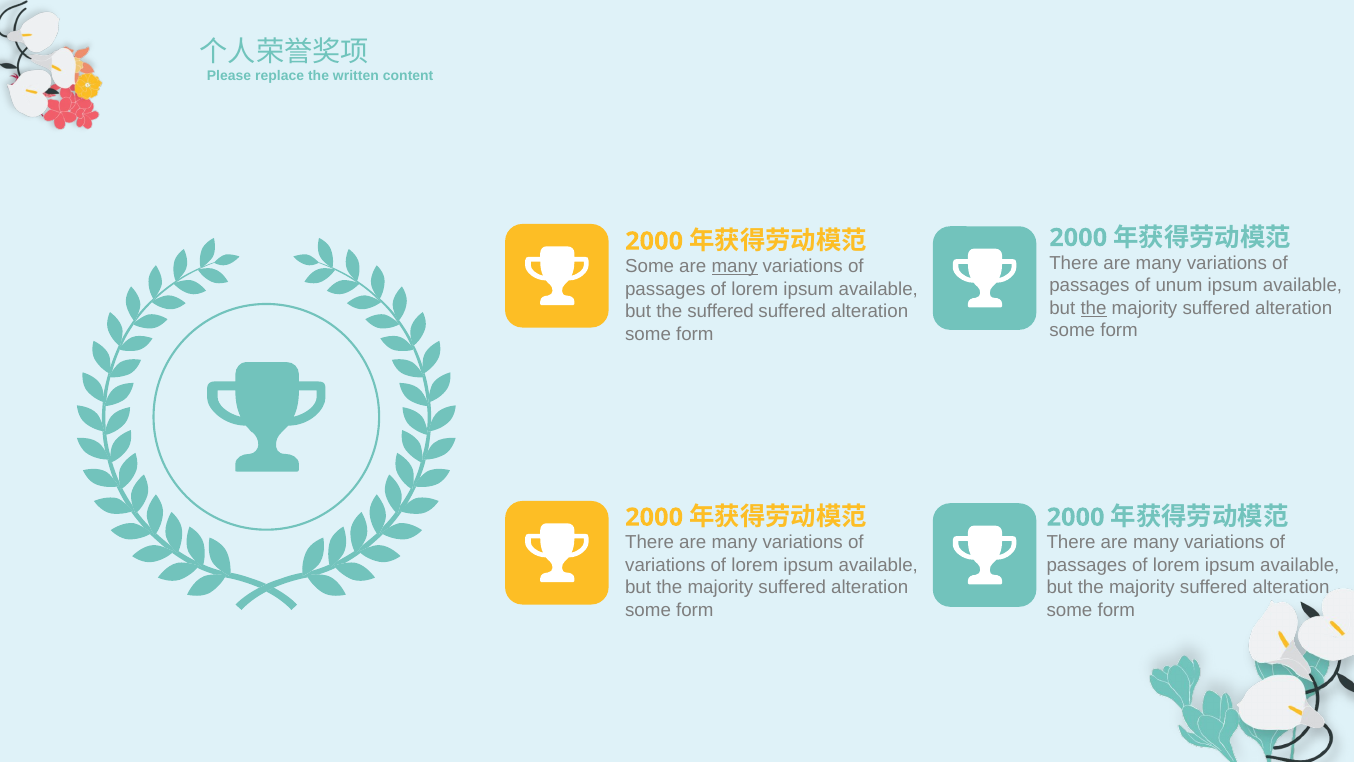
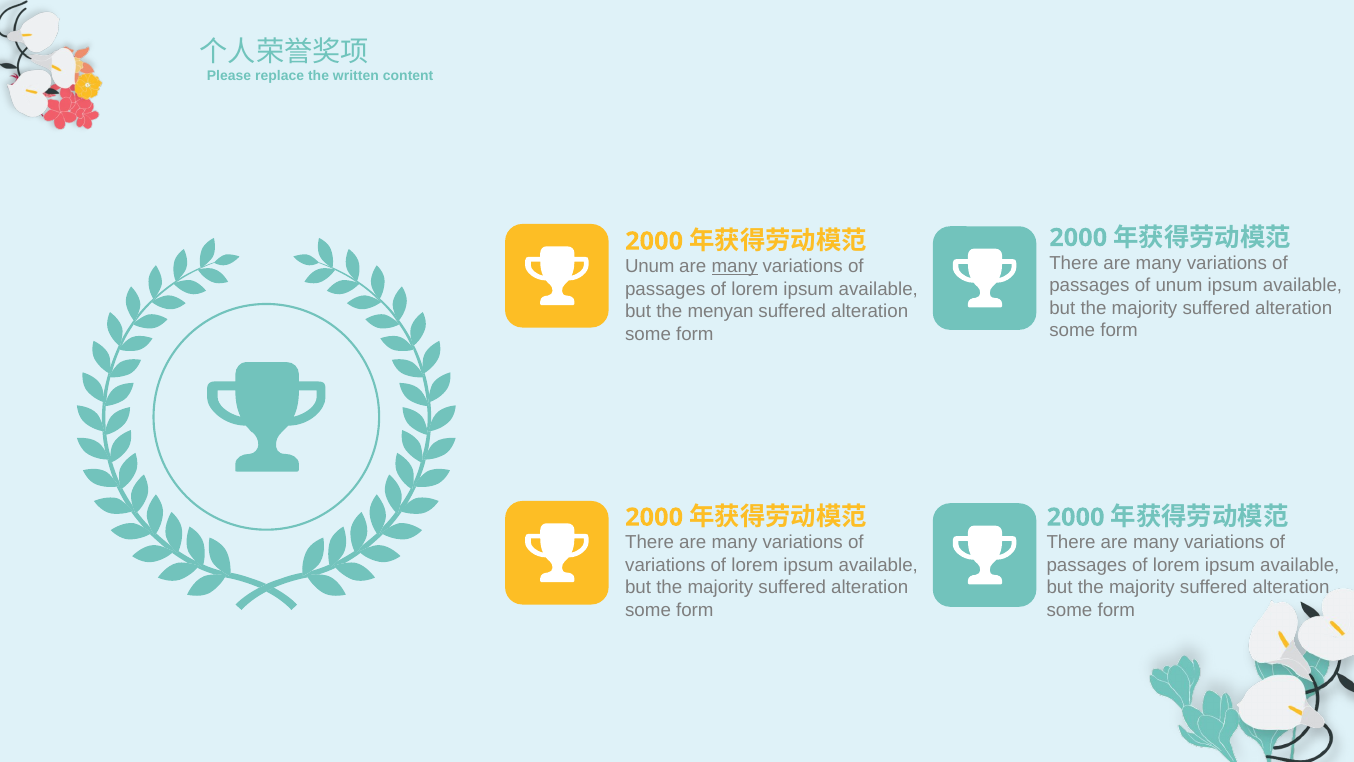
Some: Some -> Unum (650, 266)
the underline: present -> none (1094, 308)
the suffered: suffered -> menyan (721, 311)
